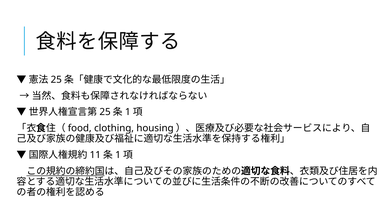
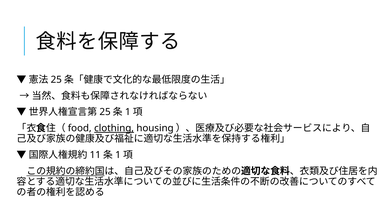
clothing underline: none -> present (114, 128)
